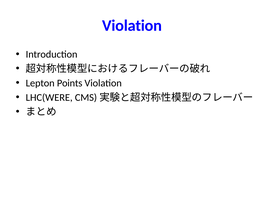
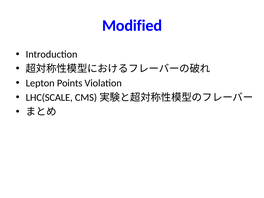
Violation: Violation -> Modified (132, 26)
LHC(WERE: LHC(WERE -> LHC(SCALE (49, 97)
